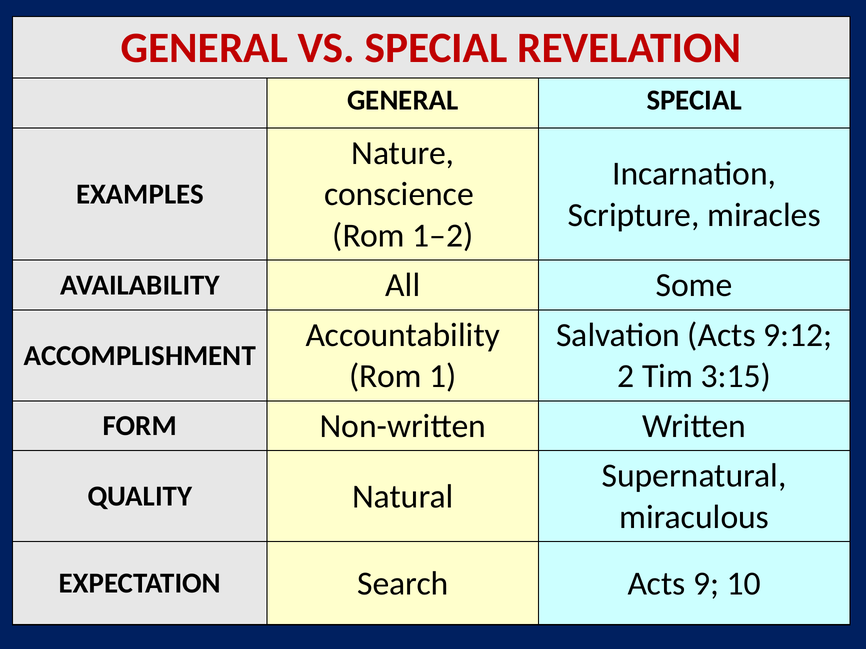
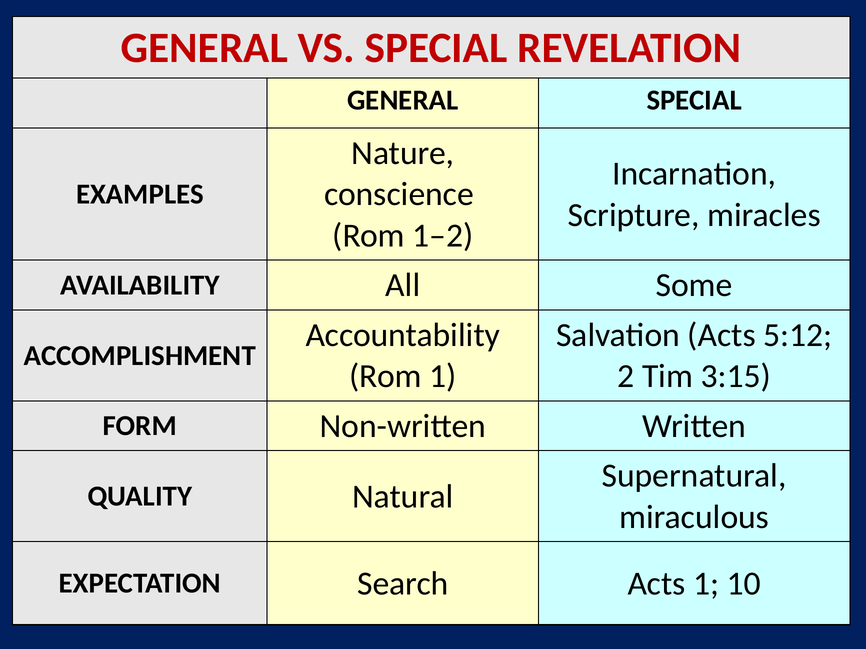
9:12: 9:12 -> 5:12 (798, 335)
Acts 9: 9 -> 1 (706, 584)
